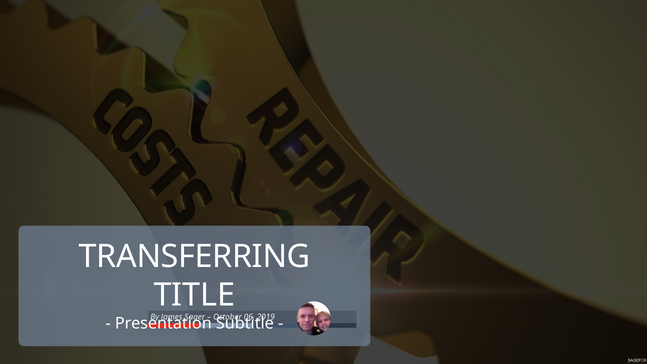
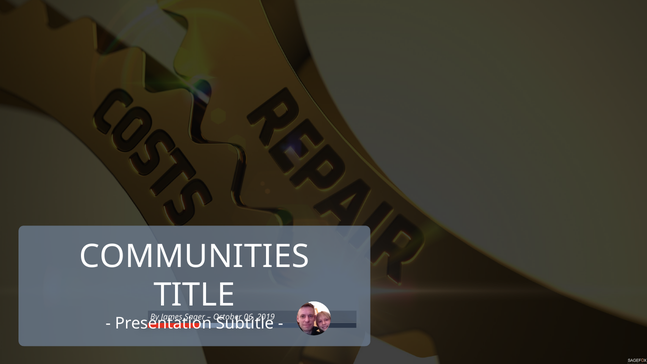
TRANSFERRING: TRANSFERRING -> COMMUNITIES (194, 256)
